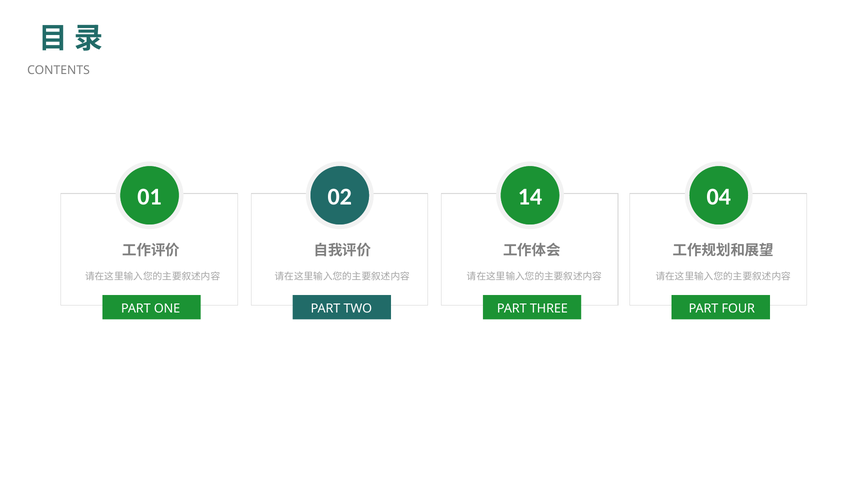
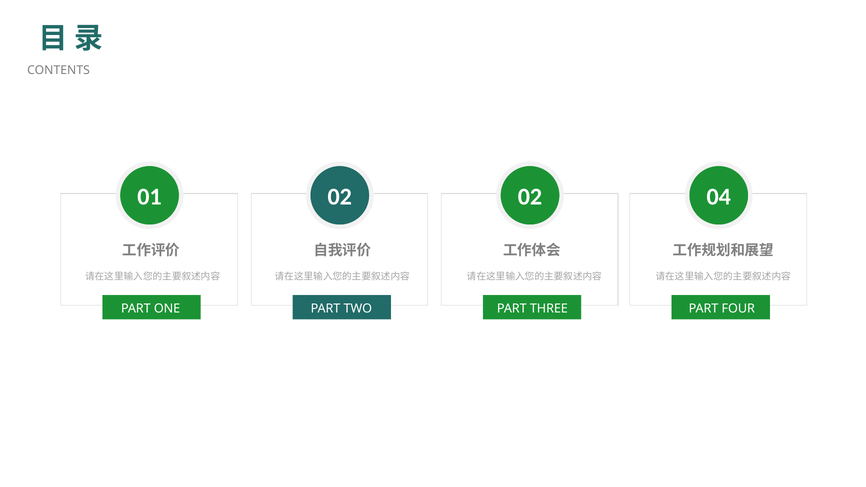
02 14: 14 -> 02 (530, 197)
